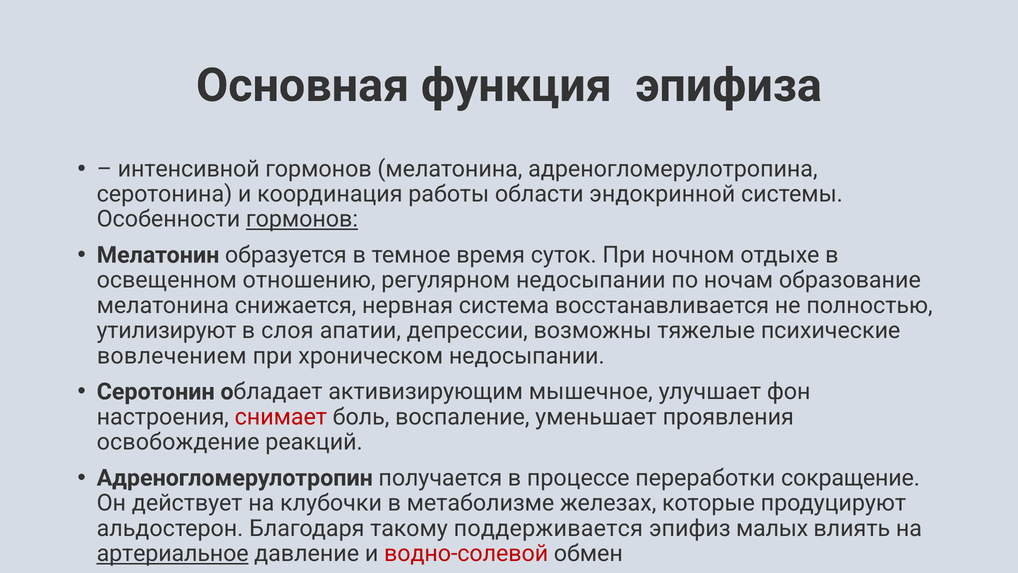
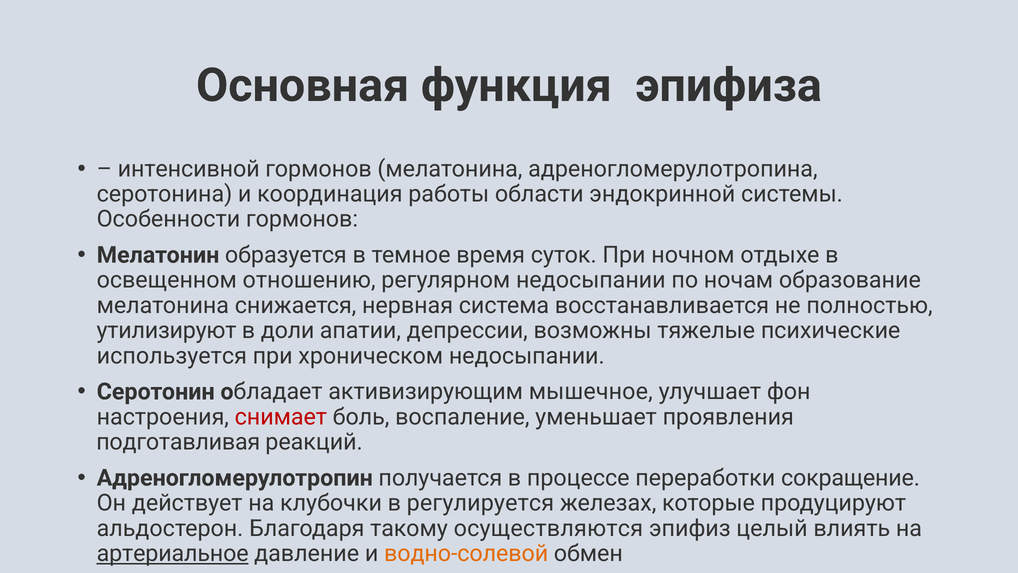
гормонов underline: present -> none (302, 219)
слоя: слоя -> доли (288, 330)
вовлечением: вовлечением -> используется (172, 356)
освобождение: освобождение -> подготавливая (178, 442)
метаболизме: метаболизме -> регулируется (480, 503)
поддерживается: поддерживается -> осуществляются (548, 528)
малых: малых -> целый (772, 528)
водно-солевой colour: red -> orange (466, 553)
